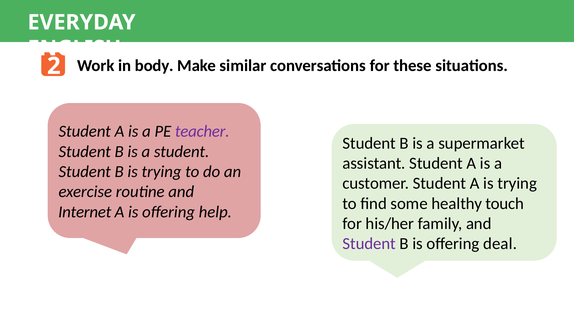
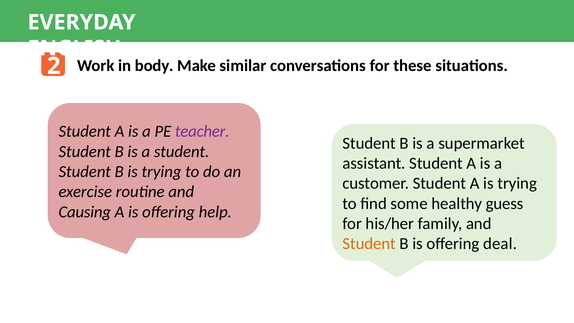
touch: touch -> guess (505, 203)
Internet: Internet -> Causing (85, 212)
Student colour: purple -> orange (369, 244)
